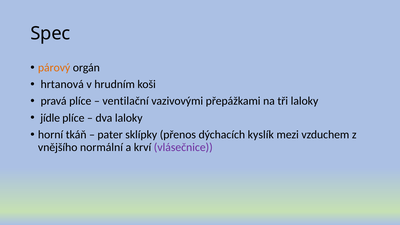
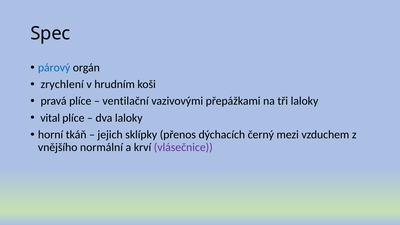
párový colour: orange -> blue (54, 68)
hrtanová: hrtanová -> zrychlení (62, 84)
jídle: jídle -> vital (50, 118)
pater: pater -> jejich (110, 135)
kyslík: kyslík -> černý (261, 135)
